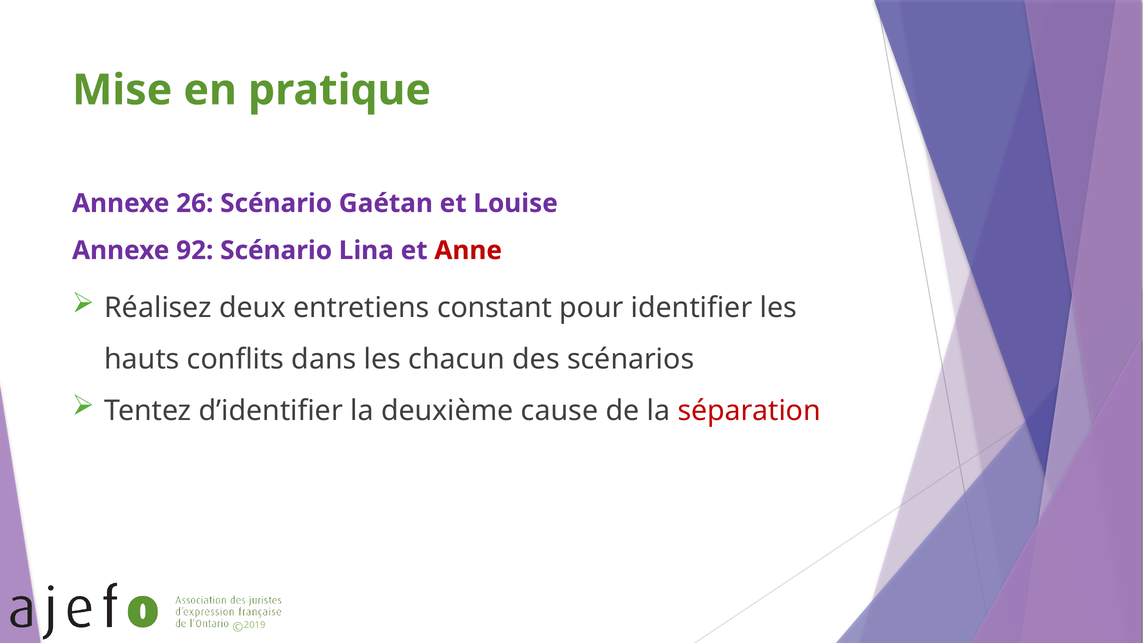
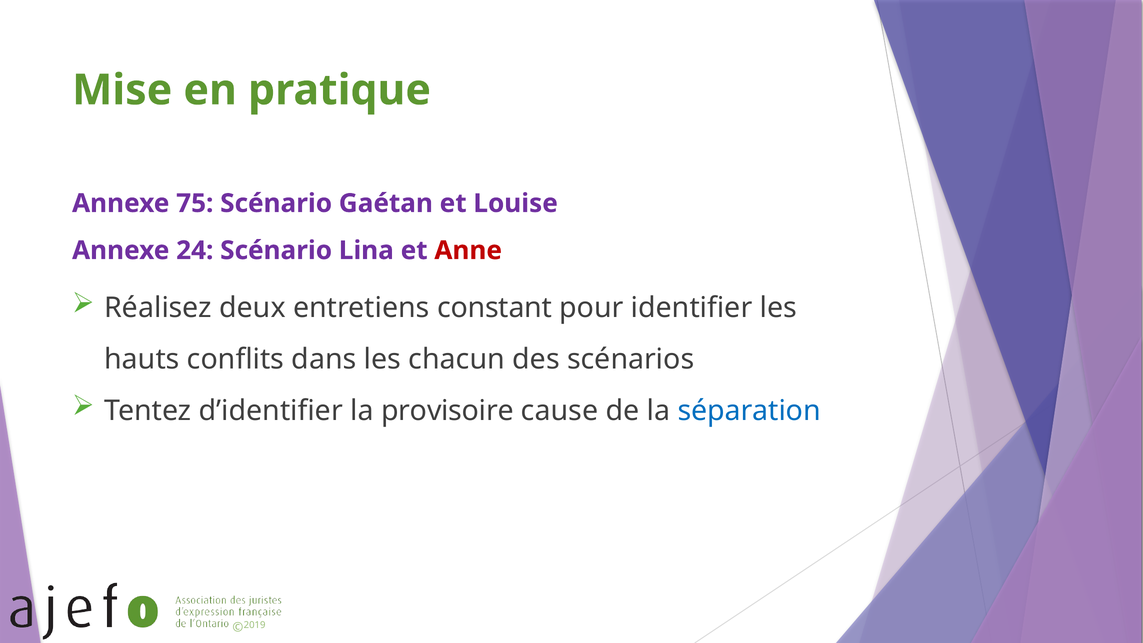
26: 26 -> 75 (195, 203)
92: 92 -> 24 (195, 250)
deuxième: deuxième -> provisoire (447, 411)
séparation colour: red -> blue (749, 411)
